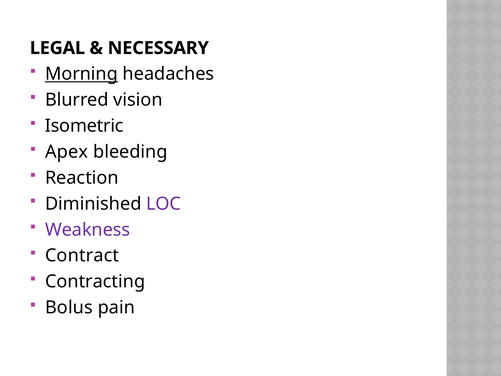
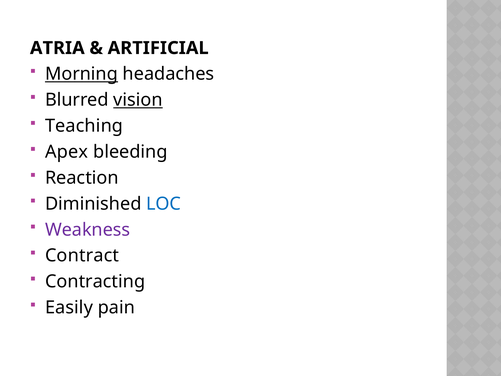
LEGAL: LEGAL -> ATRIA (57, 48)
NECESSARY: NECESSARY -> ARTIFICIAL (158, 48)
vision underline: none -> present (138, 100)
Isometric: Isometric -> Teaching (84, 126)
LOC colour: purple -> blue (164, 204)
Bolus: Bolus -> Easily (69, 307)
